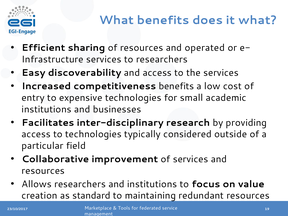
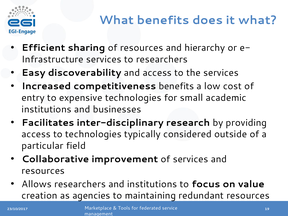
operated: operated -> hierarchy (205, 48)
standard: standard -> agencies (91, 196)
